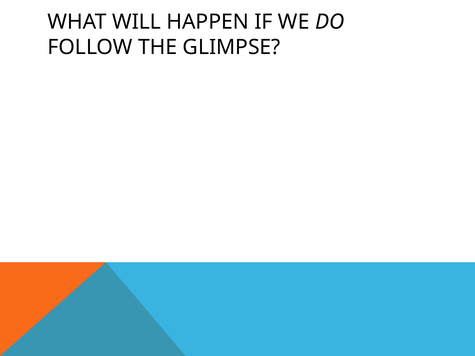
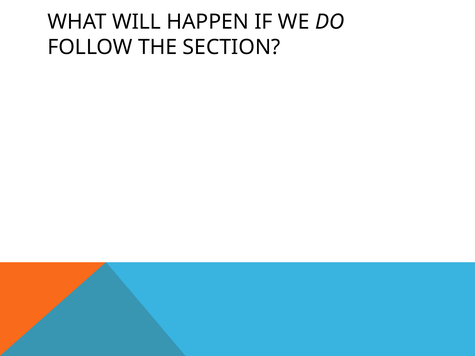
GLIMPSE: GLIMPSE -> SECTION (232, 47)
